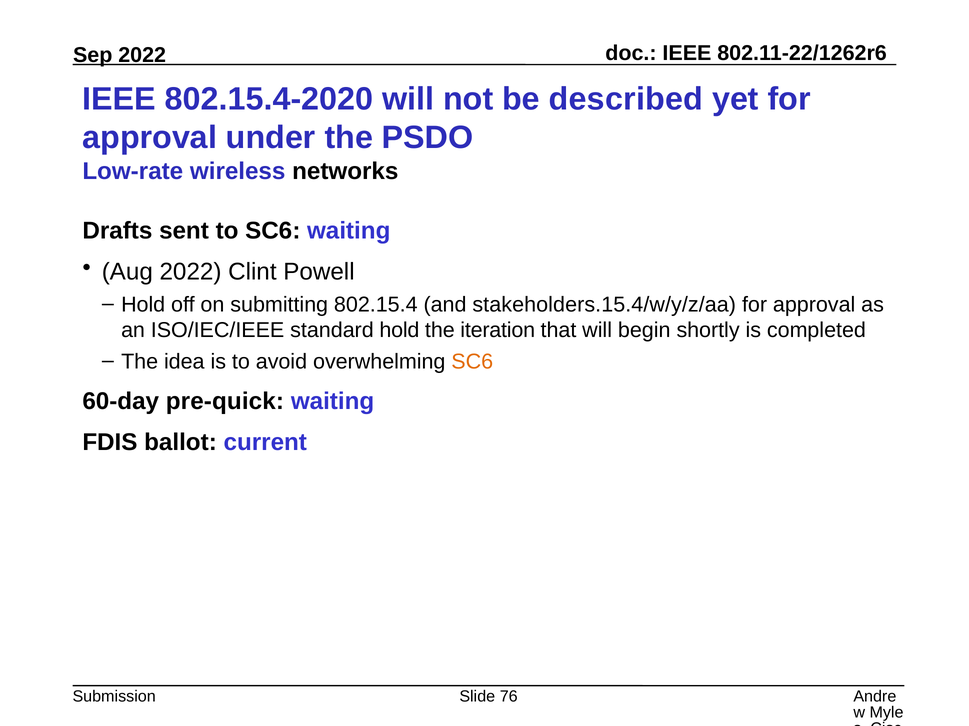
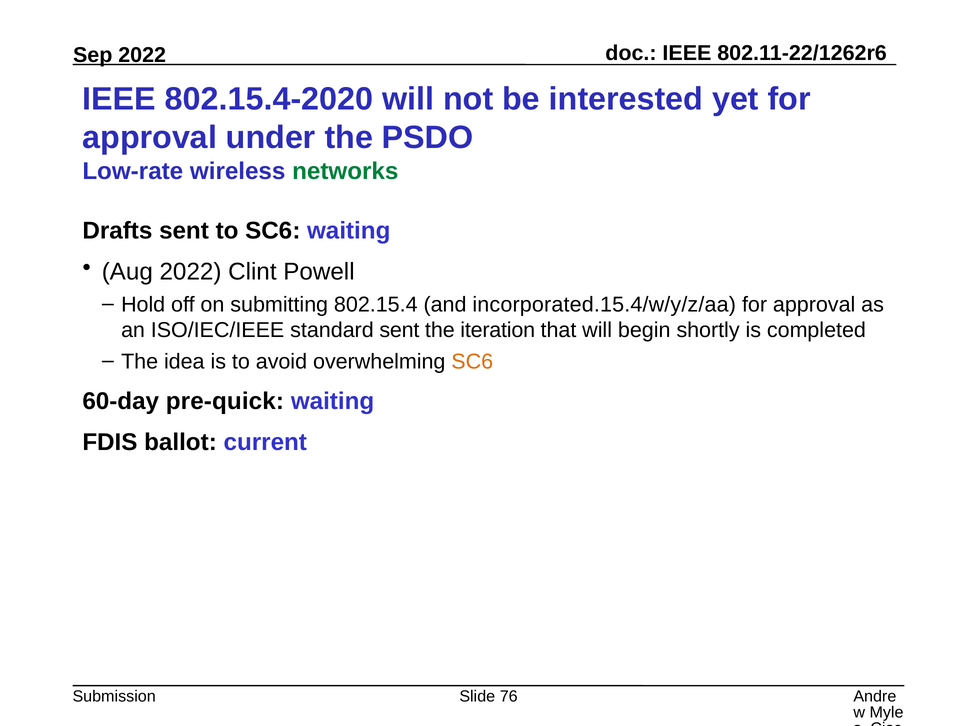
described: described -> interested (626, 99)
networks colour: black -> green (345, 171)
stakeholders.15.4/w/y/z/aa: stakeholders.15.4/w/y/z/aa -> incorporated.15.4/w/y/z/aa (604, 305)
standard hold: hold -> sent (399, 331)
